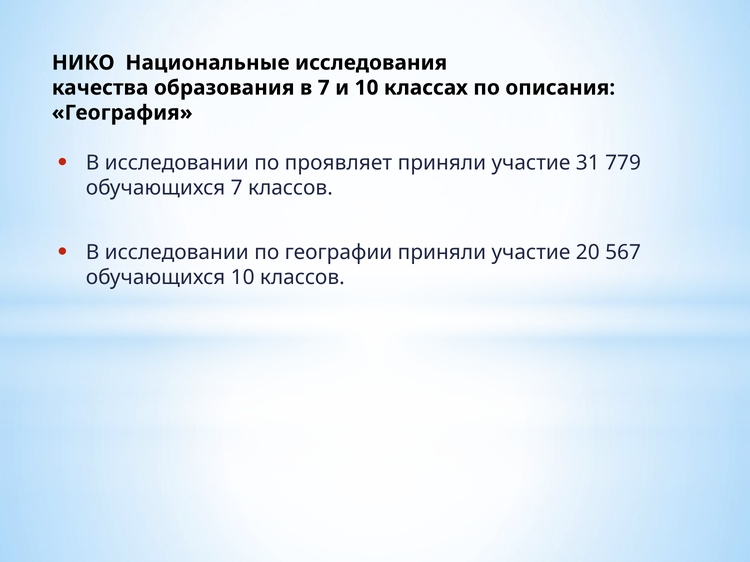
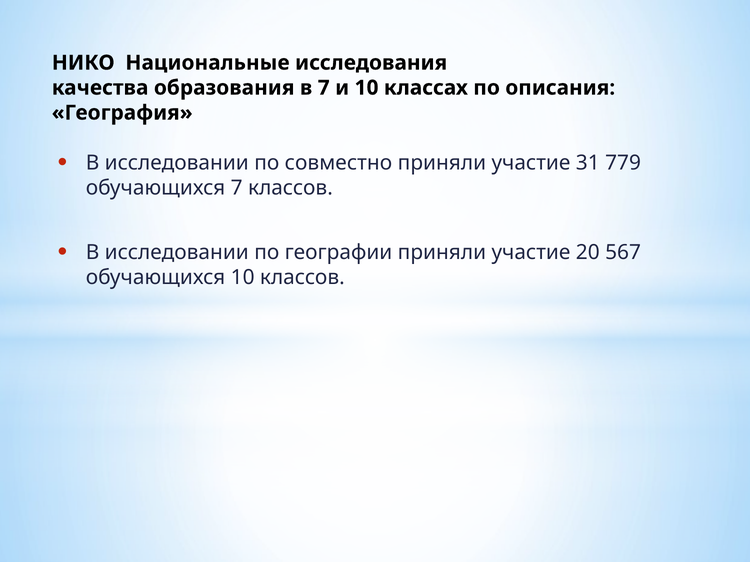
проявляет: проявляет -> совместно (338, 163)
